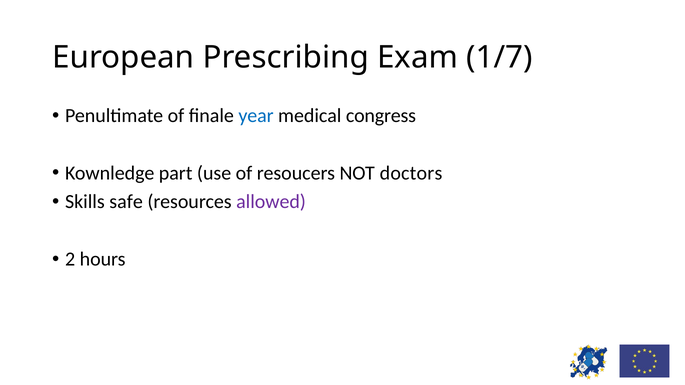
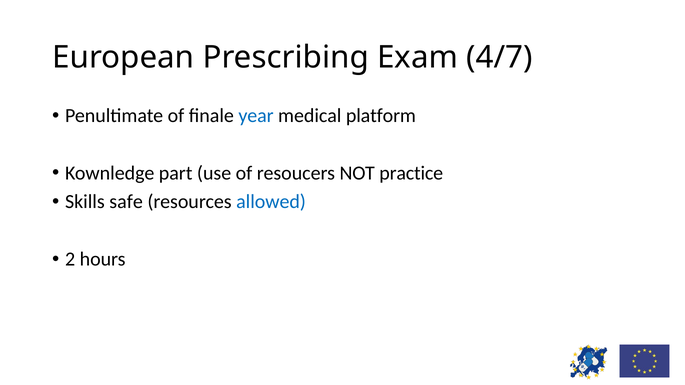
1/7: 1/7 -> 4/7 (499, 58)
congress: congress -> platform (381, 116)
doctors: doctors -> practice (411, 173)
allowed colour: purple -> blue (271, 202)
